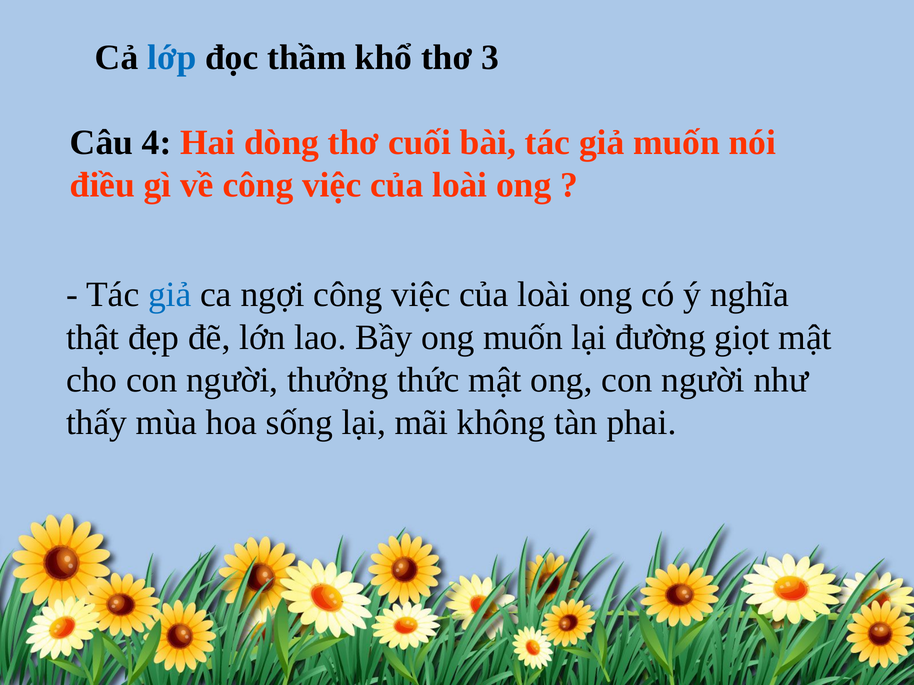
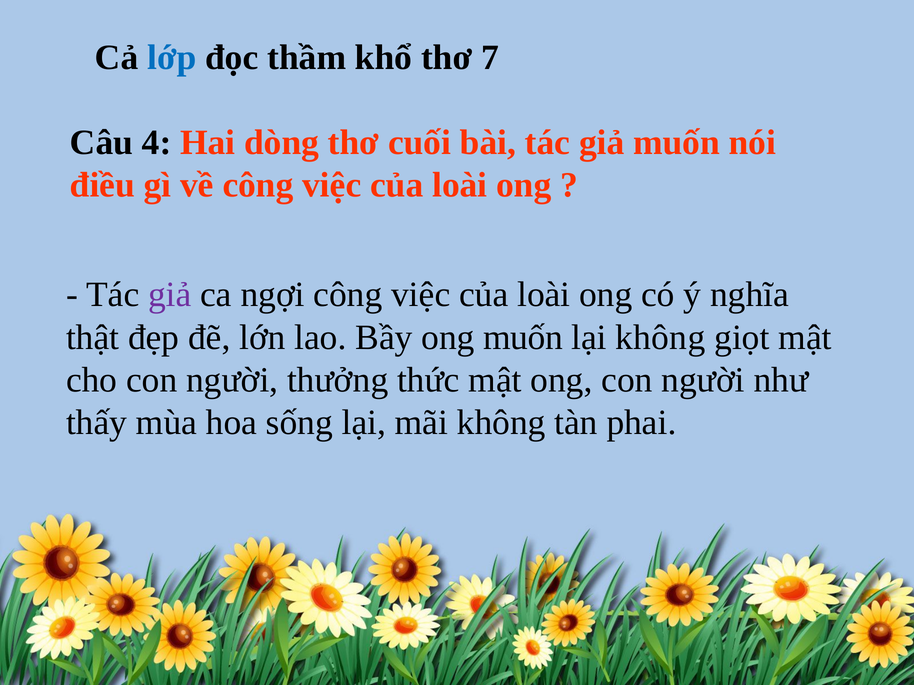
3: 3 -> 7 (490, 58)
giả colour: blue -> purple (170, 295)
lại đường: đường -> không (660, 338)
